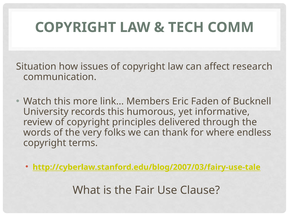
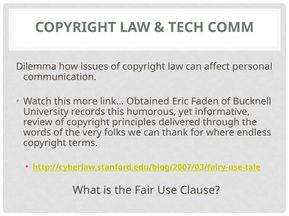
Situation: Situation -> Dilemma (36, 67)
research: research -> personal (252, 67)
Members: Members -> Obtained (148, 102)
